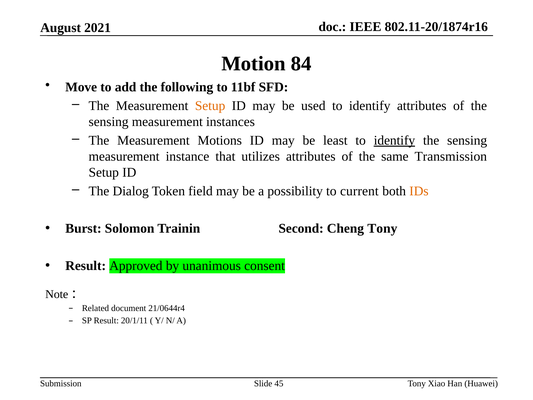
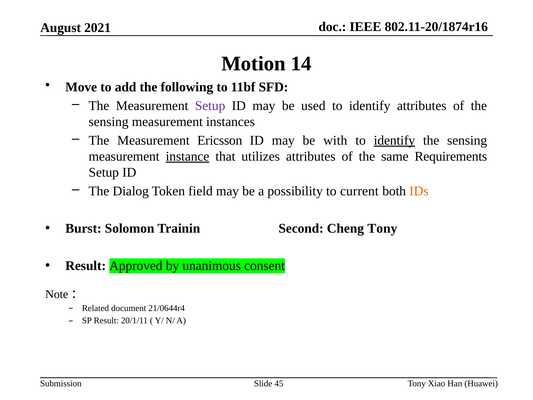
84: 84 -> 14 (301, 64)
Setup colour: orange -> purple (210, 106)
Motions: Motions -> Ericsson (220, 140)
least: least -> with (335, 140)
instance underline: none -> present (188, 156)
Transmission: Transmission -> Requirements (451, 156)
